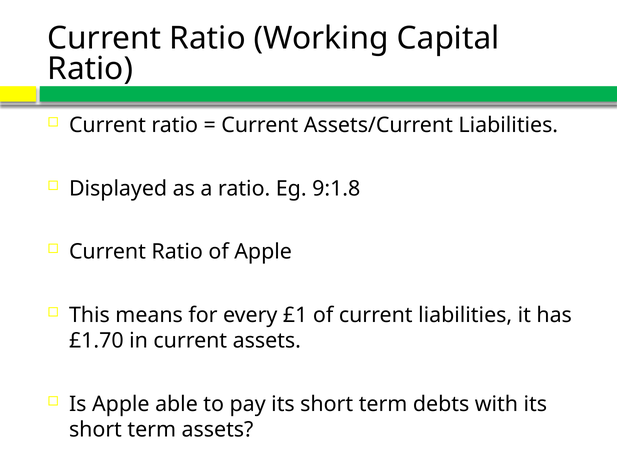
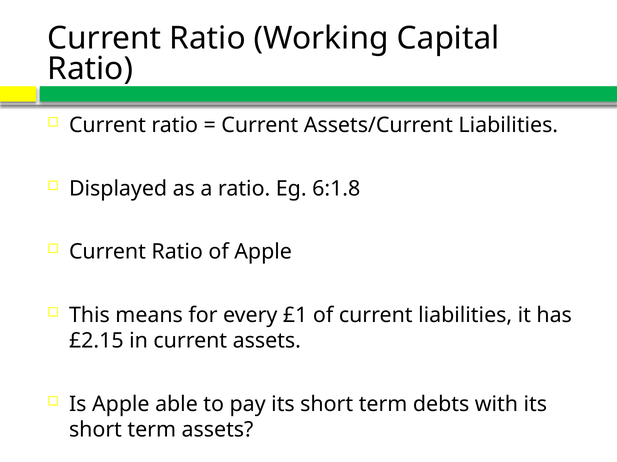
9:1.8: 9:1.8 -> 6:1.8 (336, 189)
£1.70: £1.70 -> £2.15 (96, 341)
